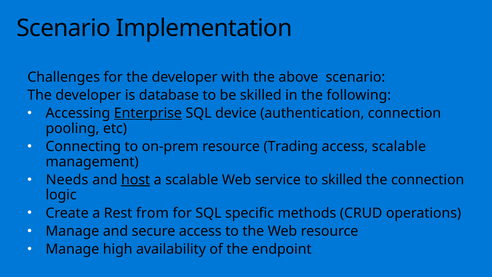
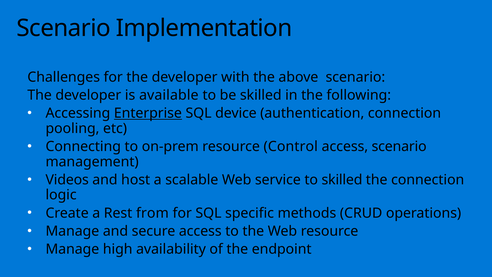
database: database -> available (169, 95)
Trading: Trading -> Control (291, 146)
access scalable: scalable -> scenario (399, 146)
Needs: Needs -> Videos (67, 180)
host underline: present -> none (136, 180)
